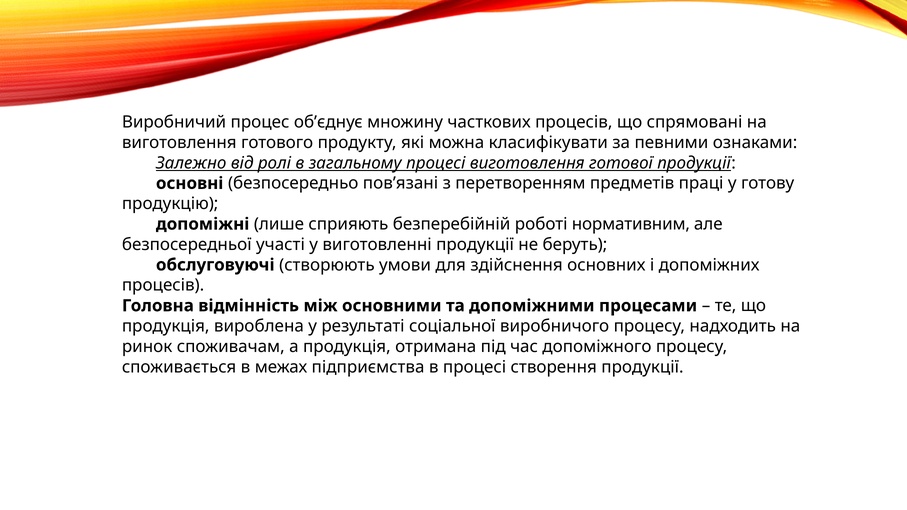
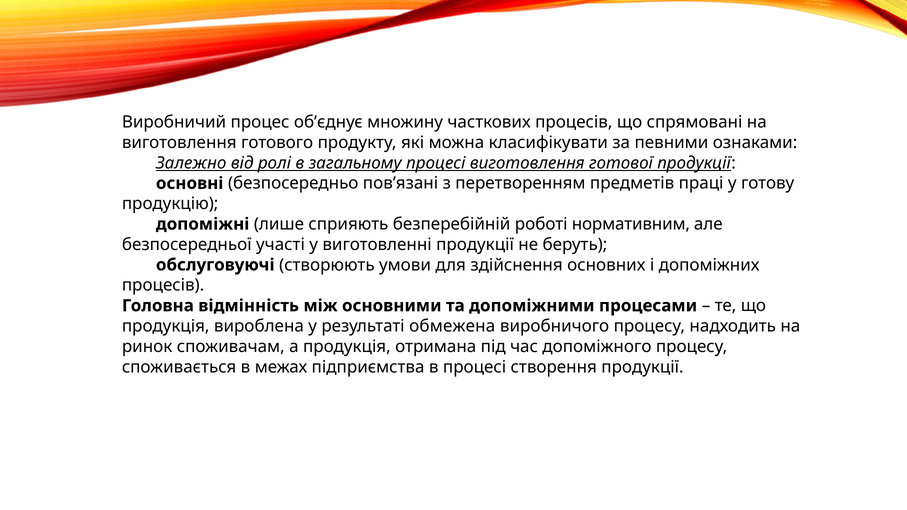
соціальної: соціальної -> обмежена (452, 326)
